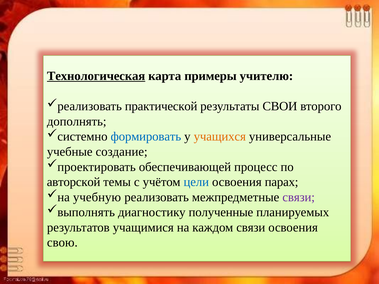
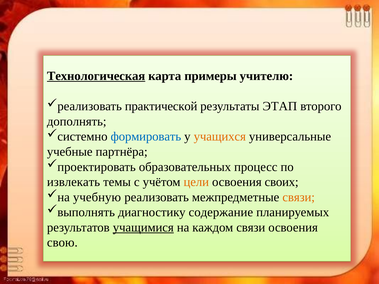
СВОИ: СВОИ -> ЭТАП (280, 106)
создание: создание -> партнёра (122, 152)
обеспечивающей: обеспечивающей -> образовательных (185, 167)
авторской: авторской -> извлекать (73, 182)
цели colour: blue -> orange (196, 182)
парах: парах -> своих (282, 182)
связи colour: purple -> orange (299, 197)
полученные: полученные -> содержание (221, 212)
учащимися underline: none -> present (143, 228)
